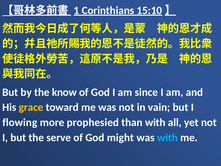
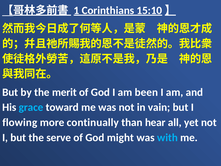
know: know -> merit (64, 92)
since: since -> been (146, 92)
grace colour: yellow -> light blue (31, 107)
prophesied: prophesied -> continually (93, 122)
than with: with -> hear (155, 122)
